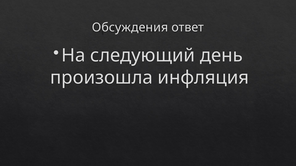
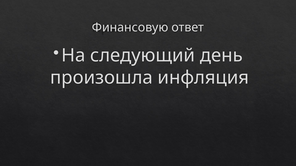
Обсуждения: Обсуждения -> Финансовую (130, 27)
